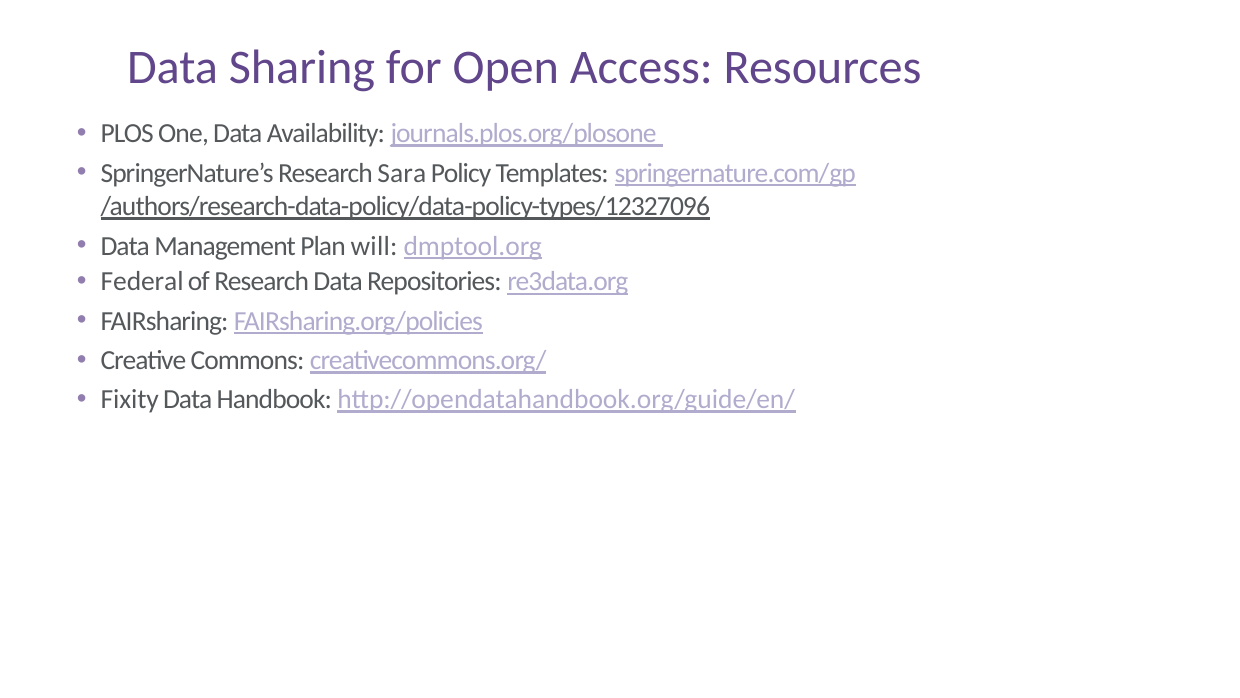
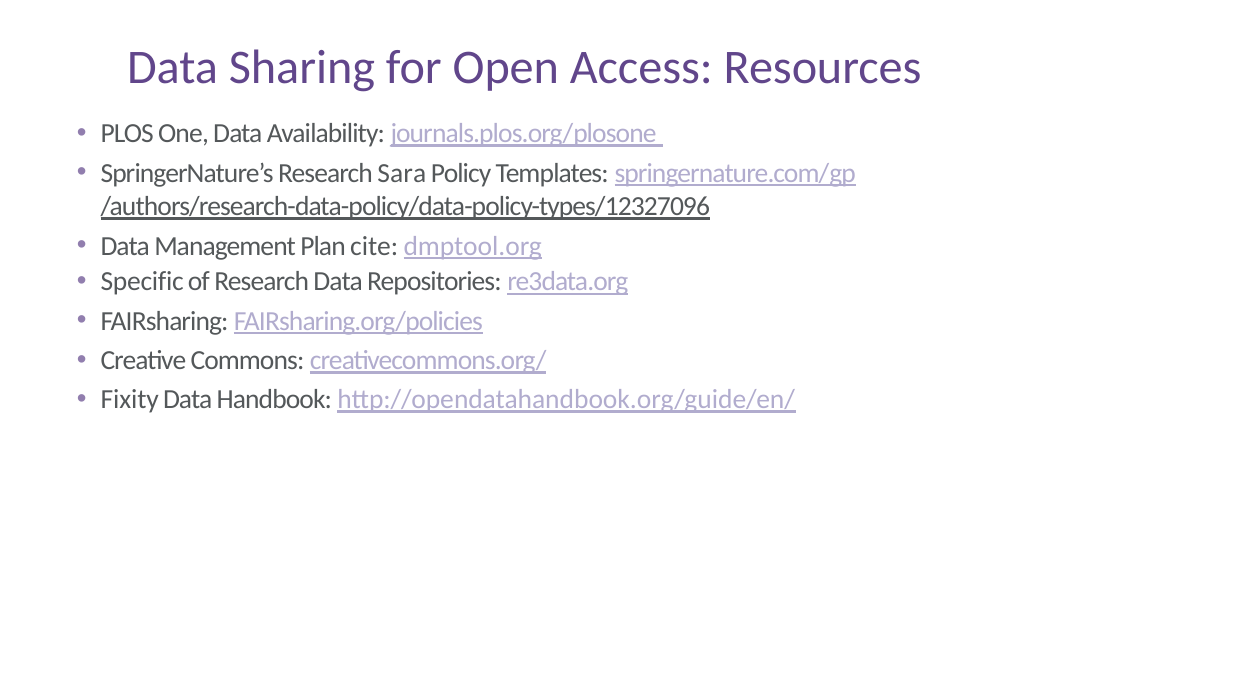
will: will -> cite (374, 246)
Federal: Federal -> Specific (142, 282)
